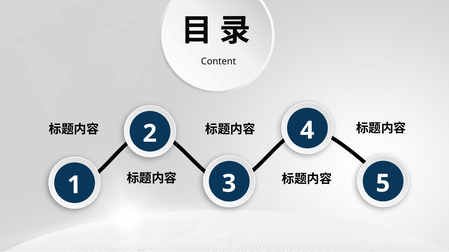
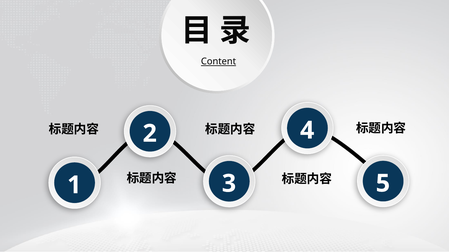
Content underline: none -> present (219, 62)
